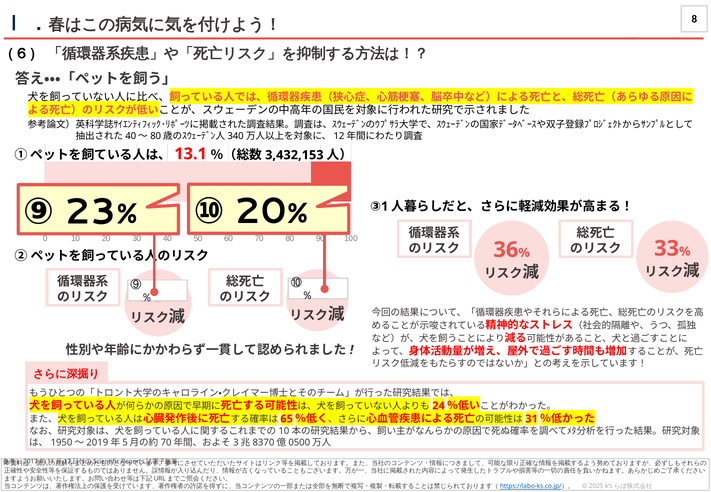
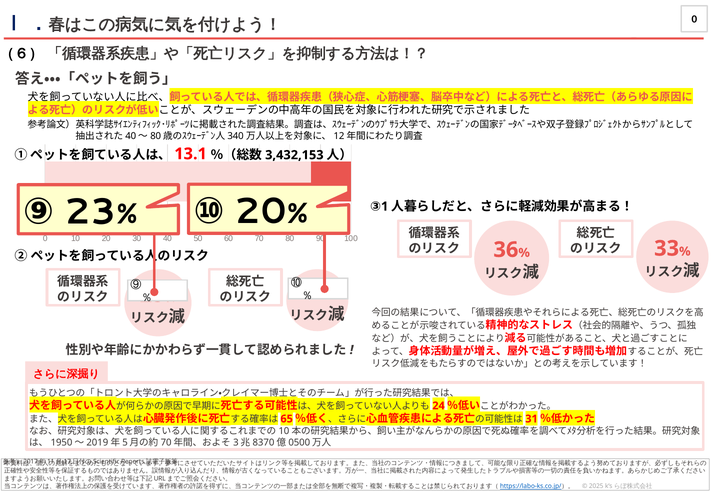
8: 8 -> 0 (694, 19)
